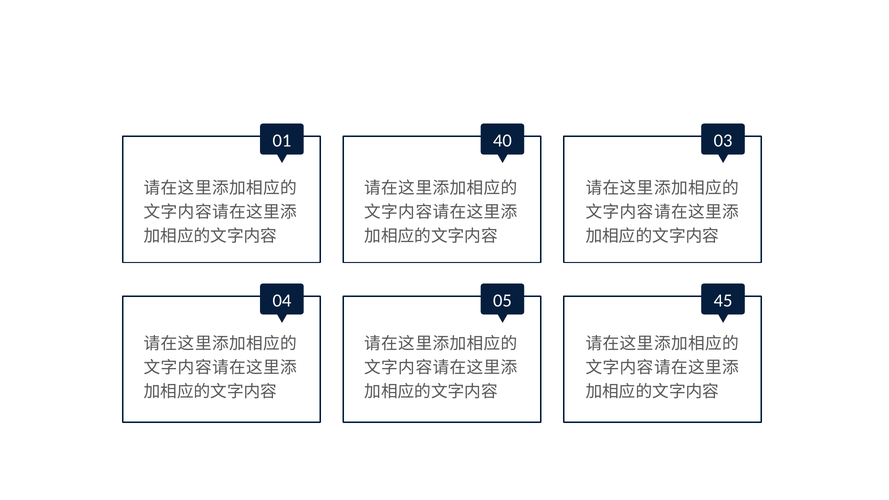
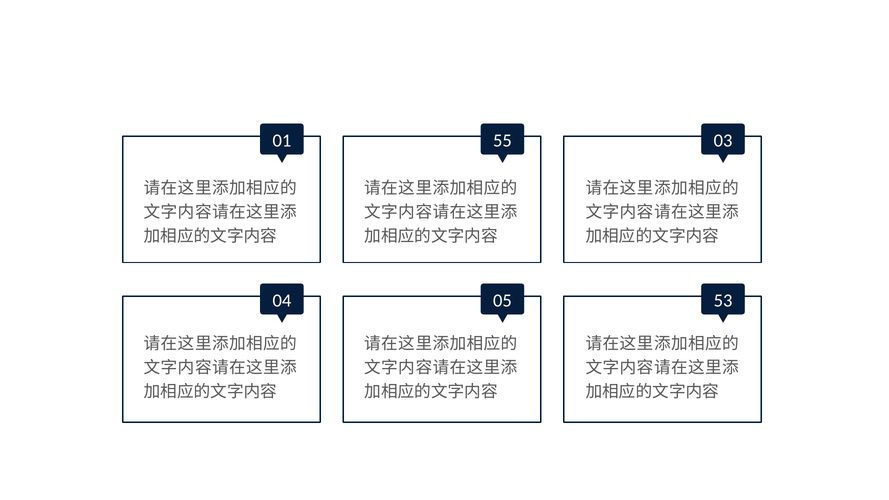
40: 40 -> 55 (502, 141)
45: 45 -> 53 (723, 301)
